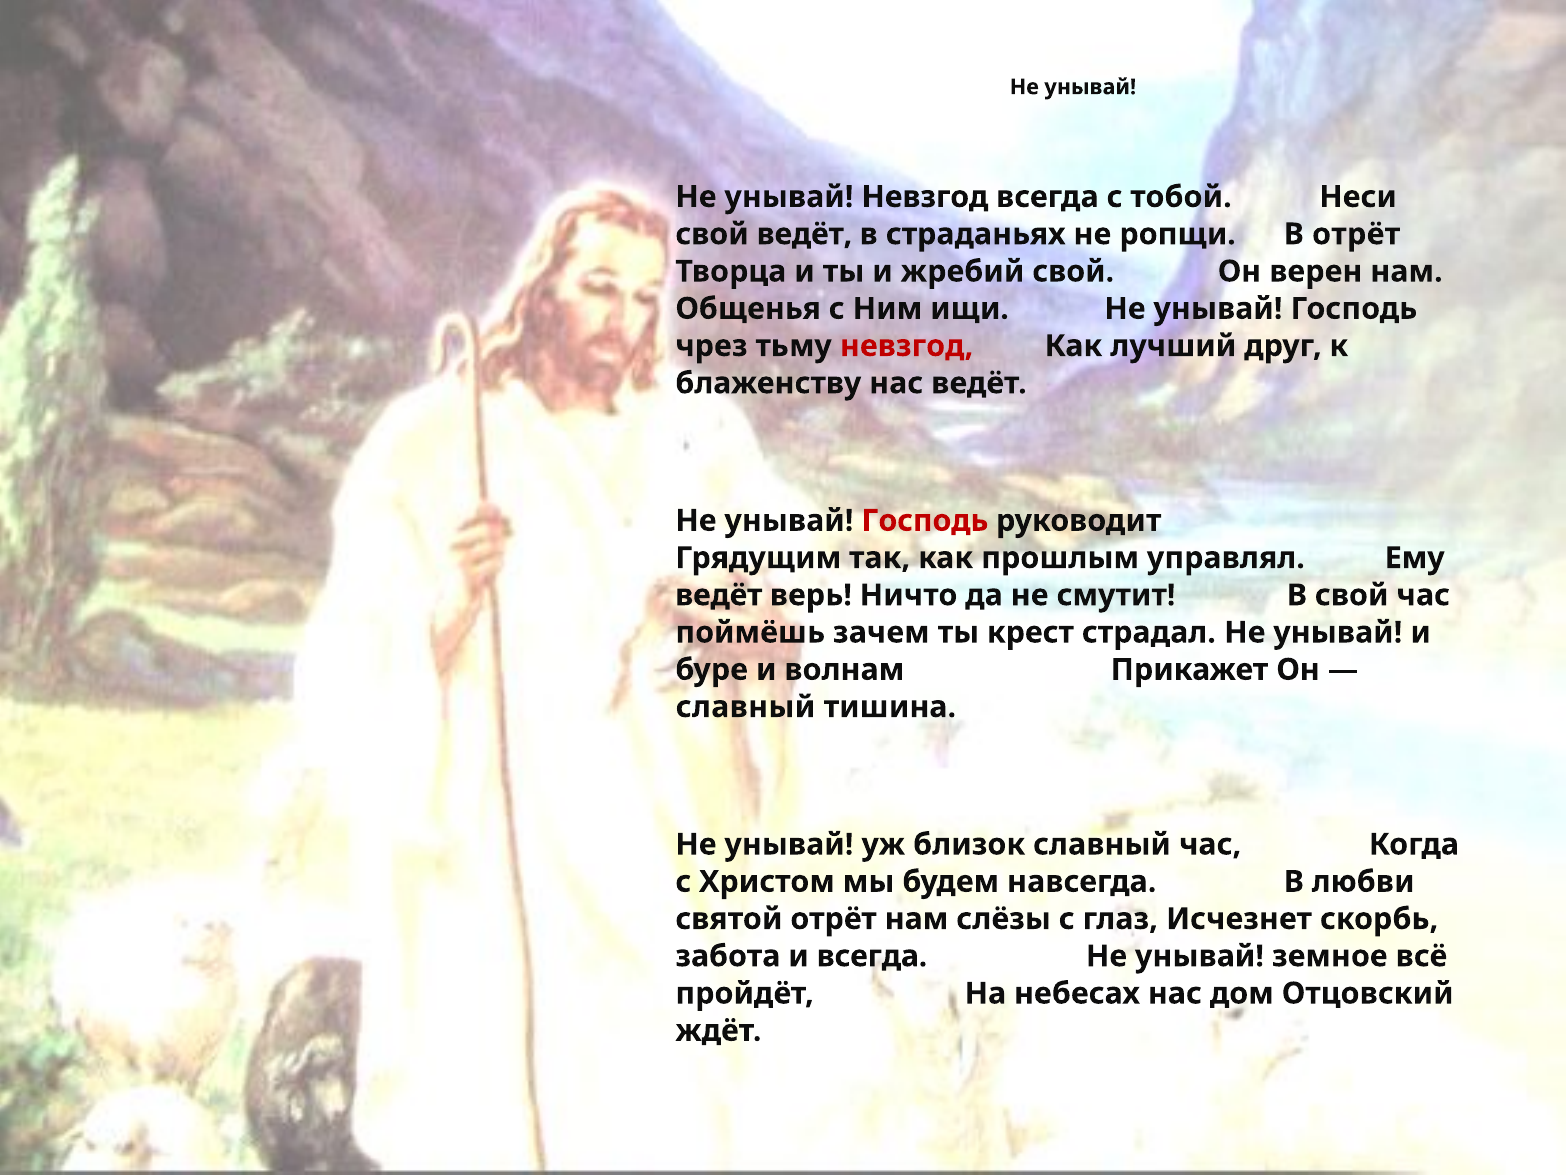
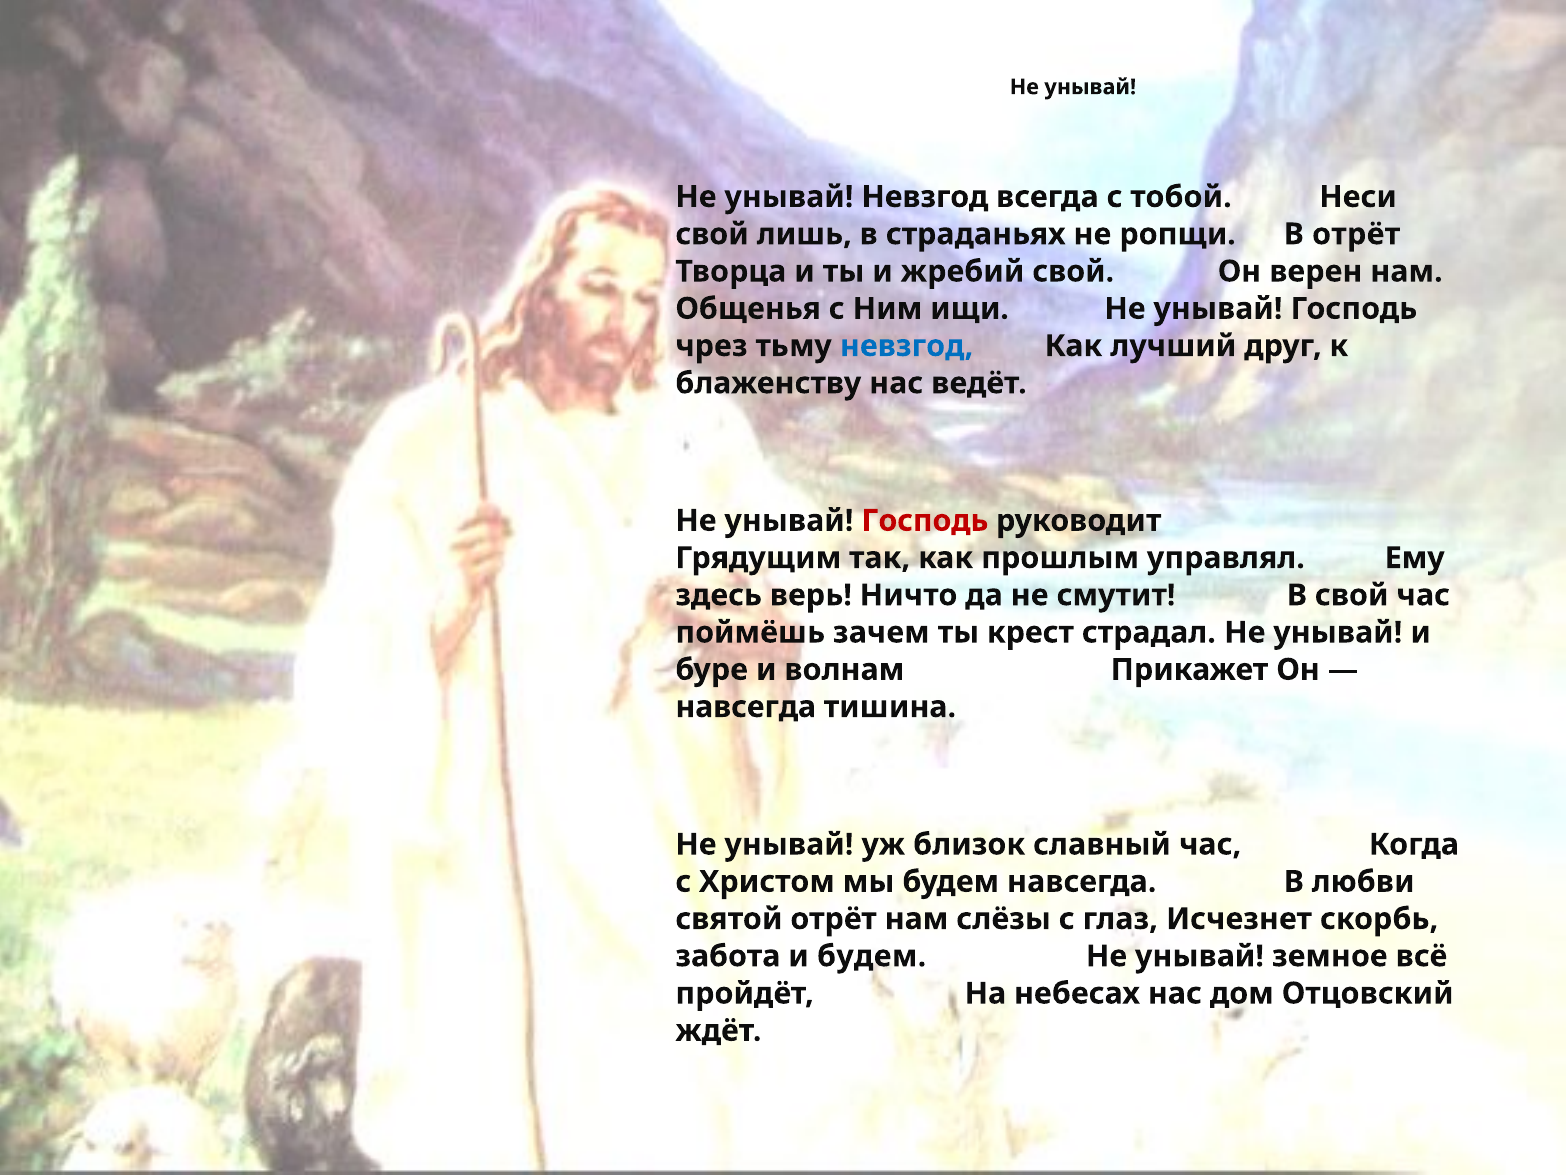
свой ведёт: ведёт -> лишь (804, 234)
невзгод colour: red -> blue (907, 346)
ведёт: ведёт -> здесь (719, 595)
славный: славный -> навсегда (746, 707)
и всегда: всегда -> будем (872, 956)
